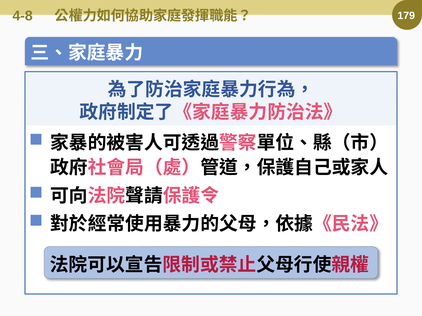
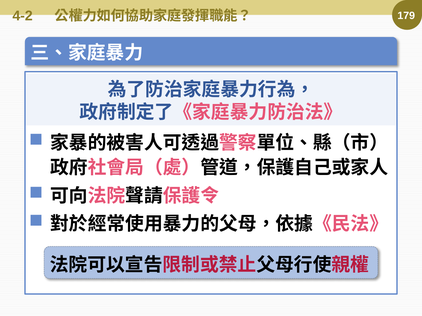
4-8: 4-8 -> 4-2 (23, 16)
